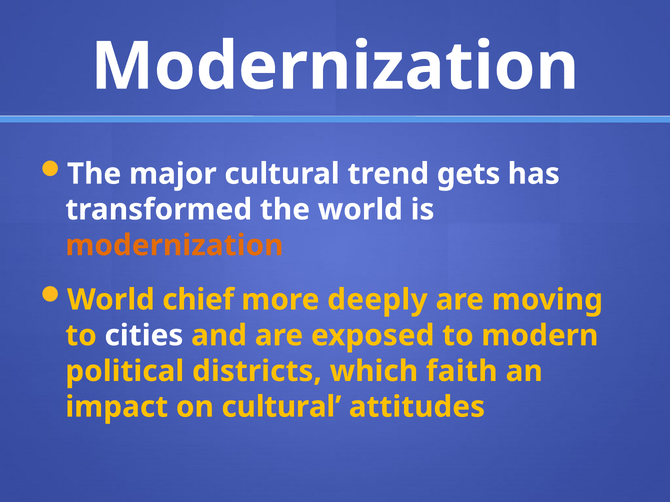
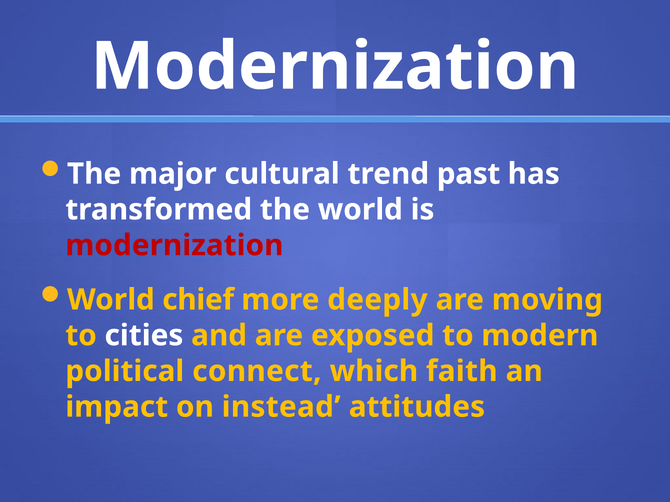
gets: gets -> past (469, 174)
modernization colour: orange -> red (174, 246)
districts: districts -> connect (257, 372)
on cultural: cultural -> instead (281, 407)
